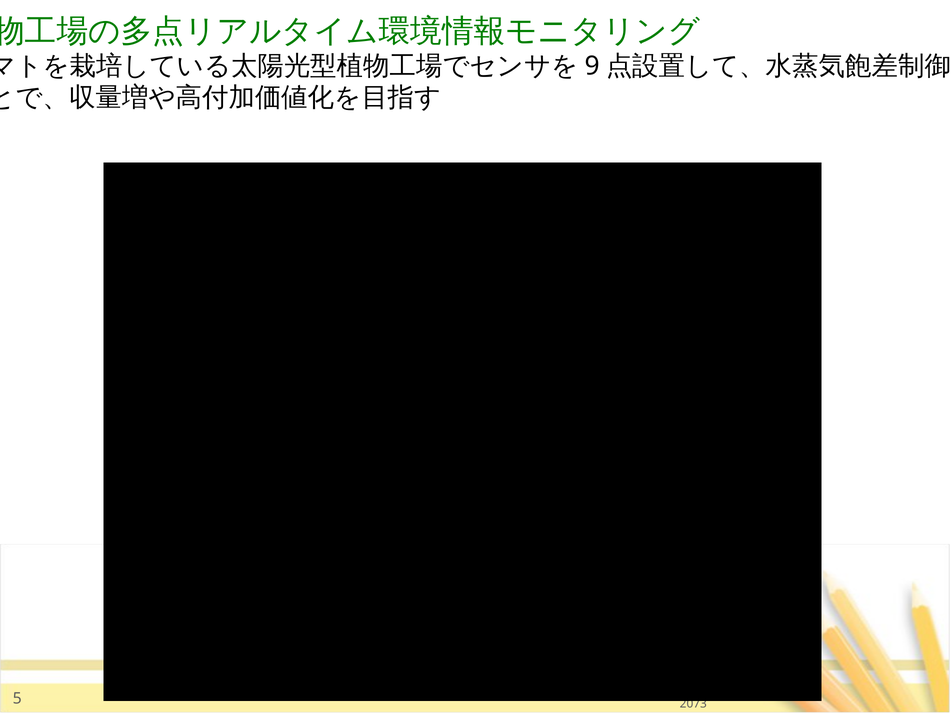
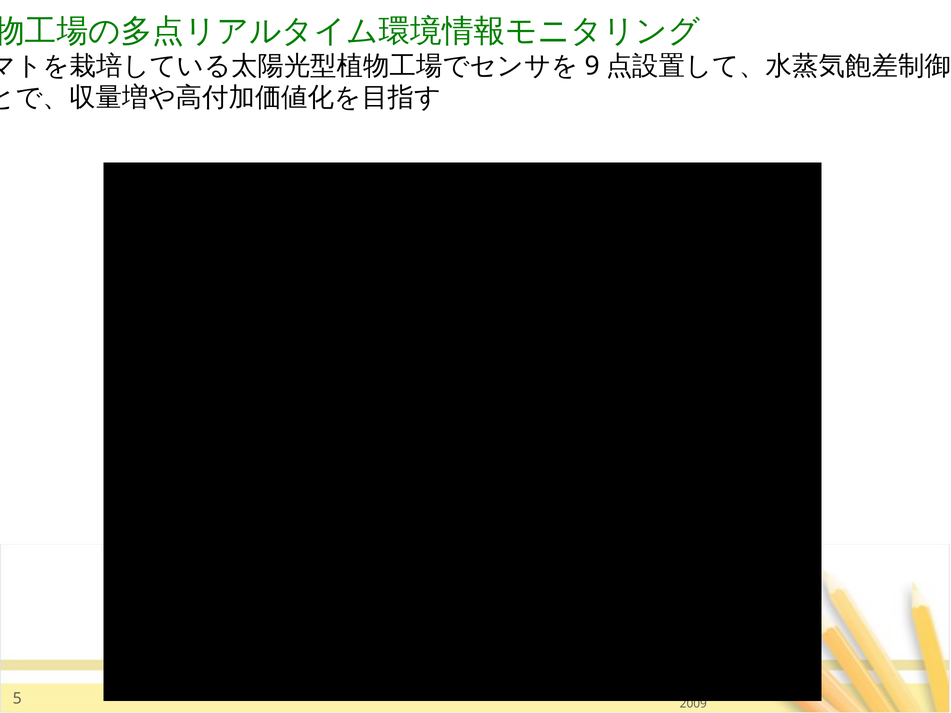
2073: 2073 -> 2009 (693, 704)
